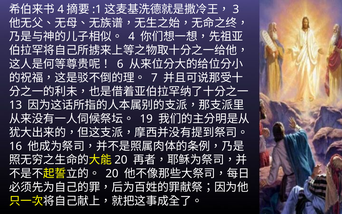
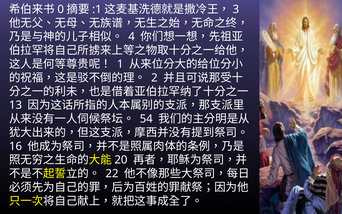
4: 4 -> 0 (61, 9)
6: 6 -> 1 (120, 64)
7: 7 -> 2 (154, 78)
19: 19 -> 54 (146, 119)
20: 20 -> 22 (112, 173)
